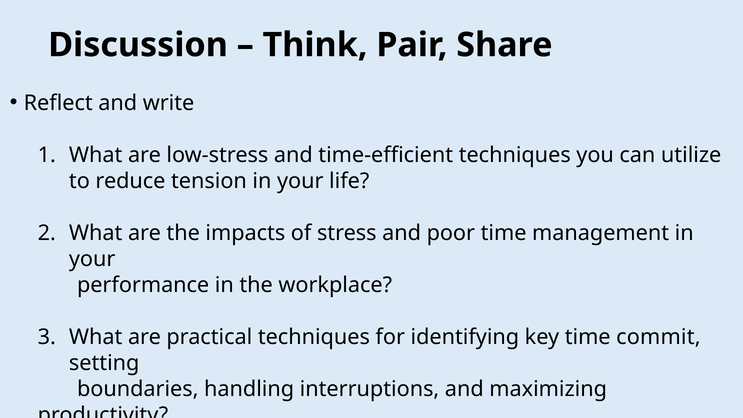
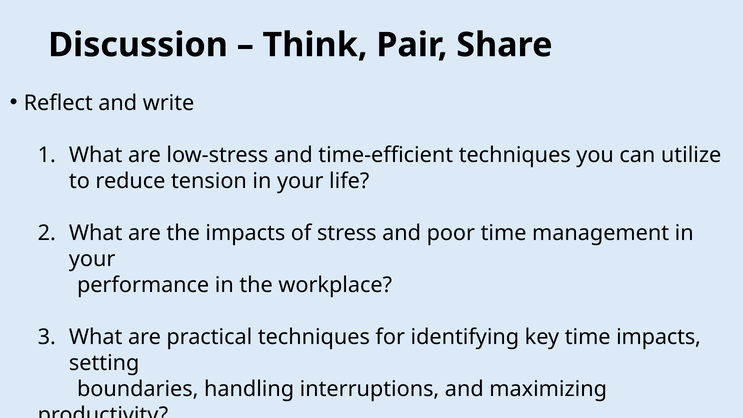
time commit: commit -> impacts (659, 337)
